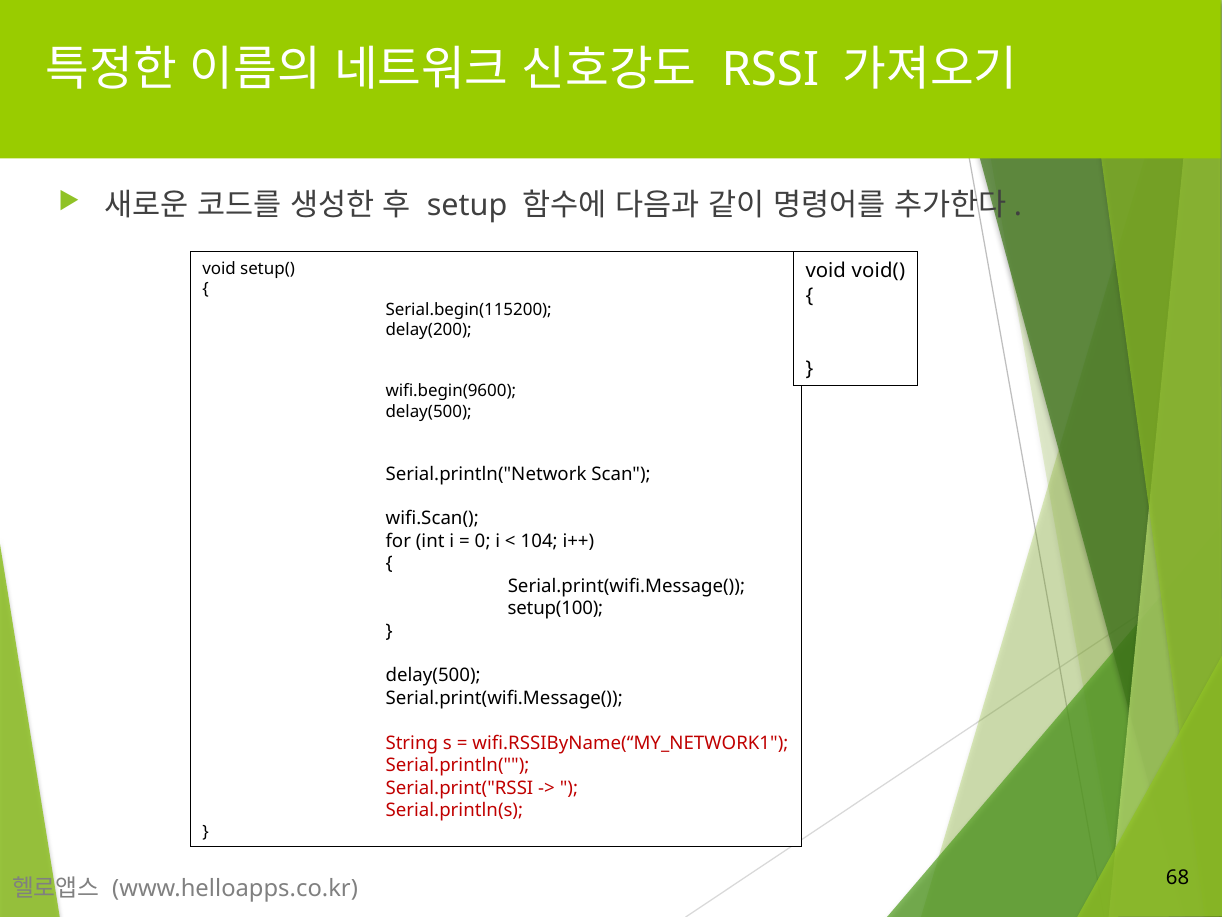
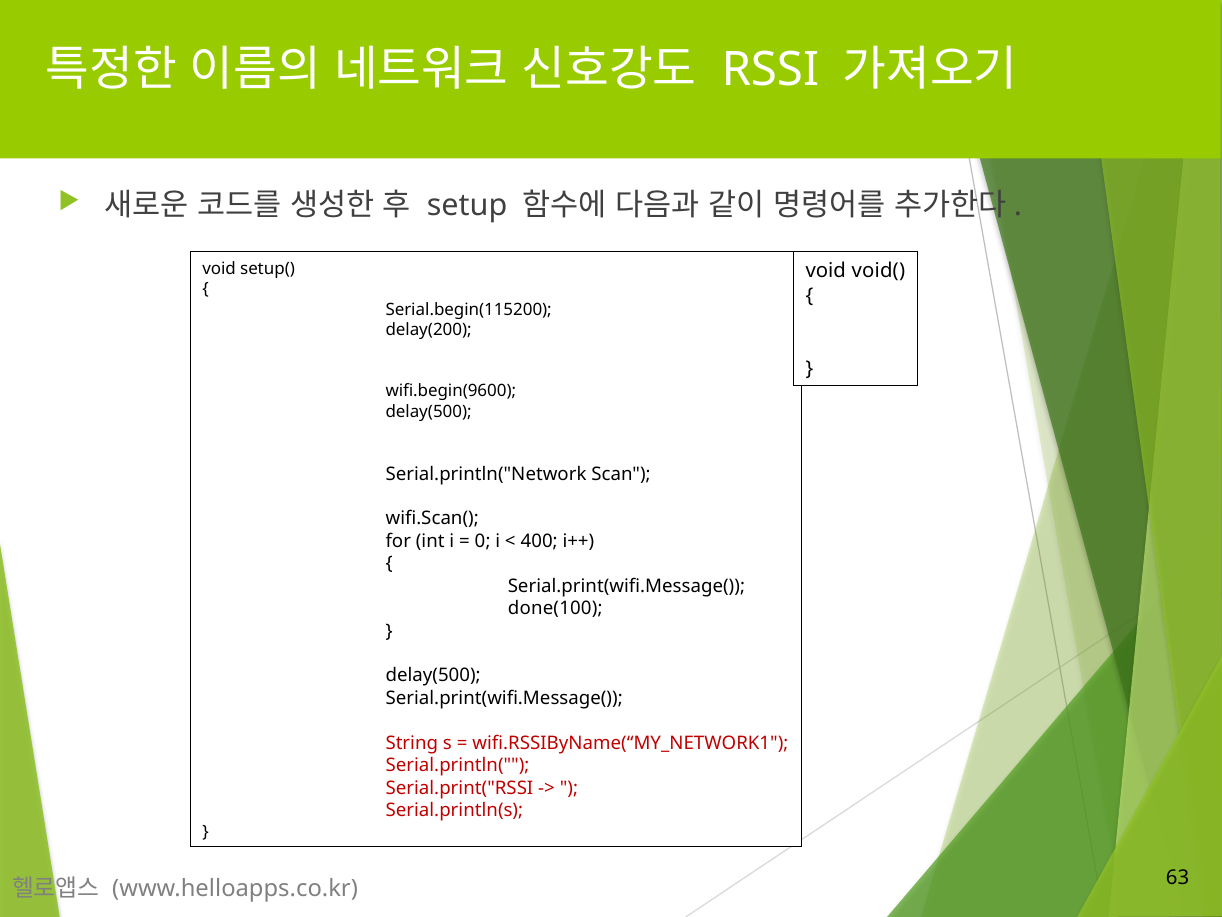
104: 104 -> 400 (539, 541)
setup(100: setup(100 -> done(100 (555, 608)
68: 68 -> 63 (1178, 877)
